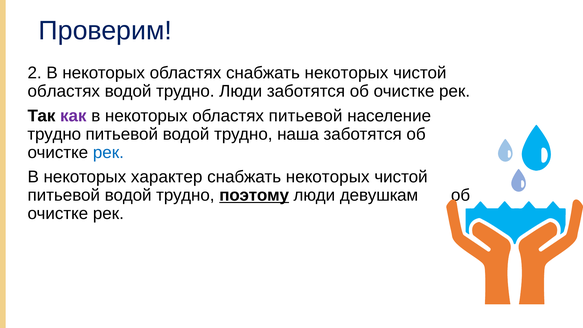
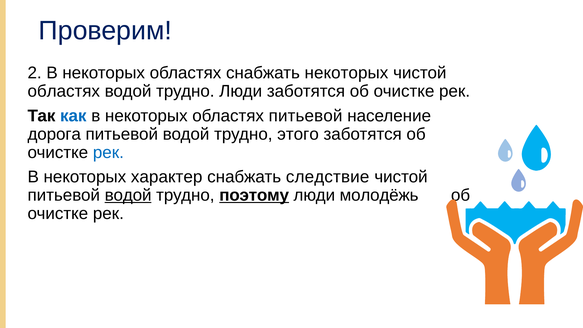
как colour: purple -> blue (73, 116)
трудно: трудно -> дорога (54, 134)
наша: наша -> этого (298, 134)
некоторых: некоторых -> следствие (328, 177)
водой underline: none -> present (128, 195)
девушкам: девушкам -> молодёжь (379, 195)
